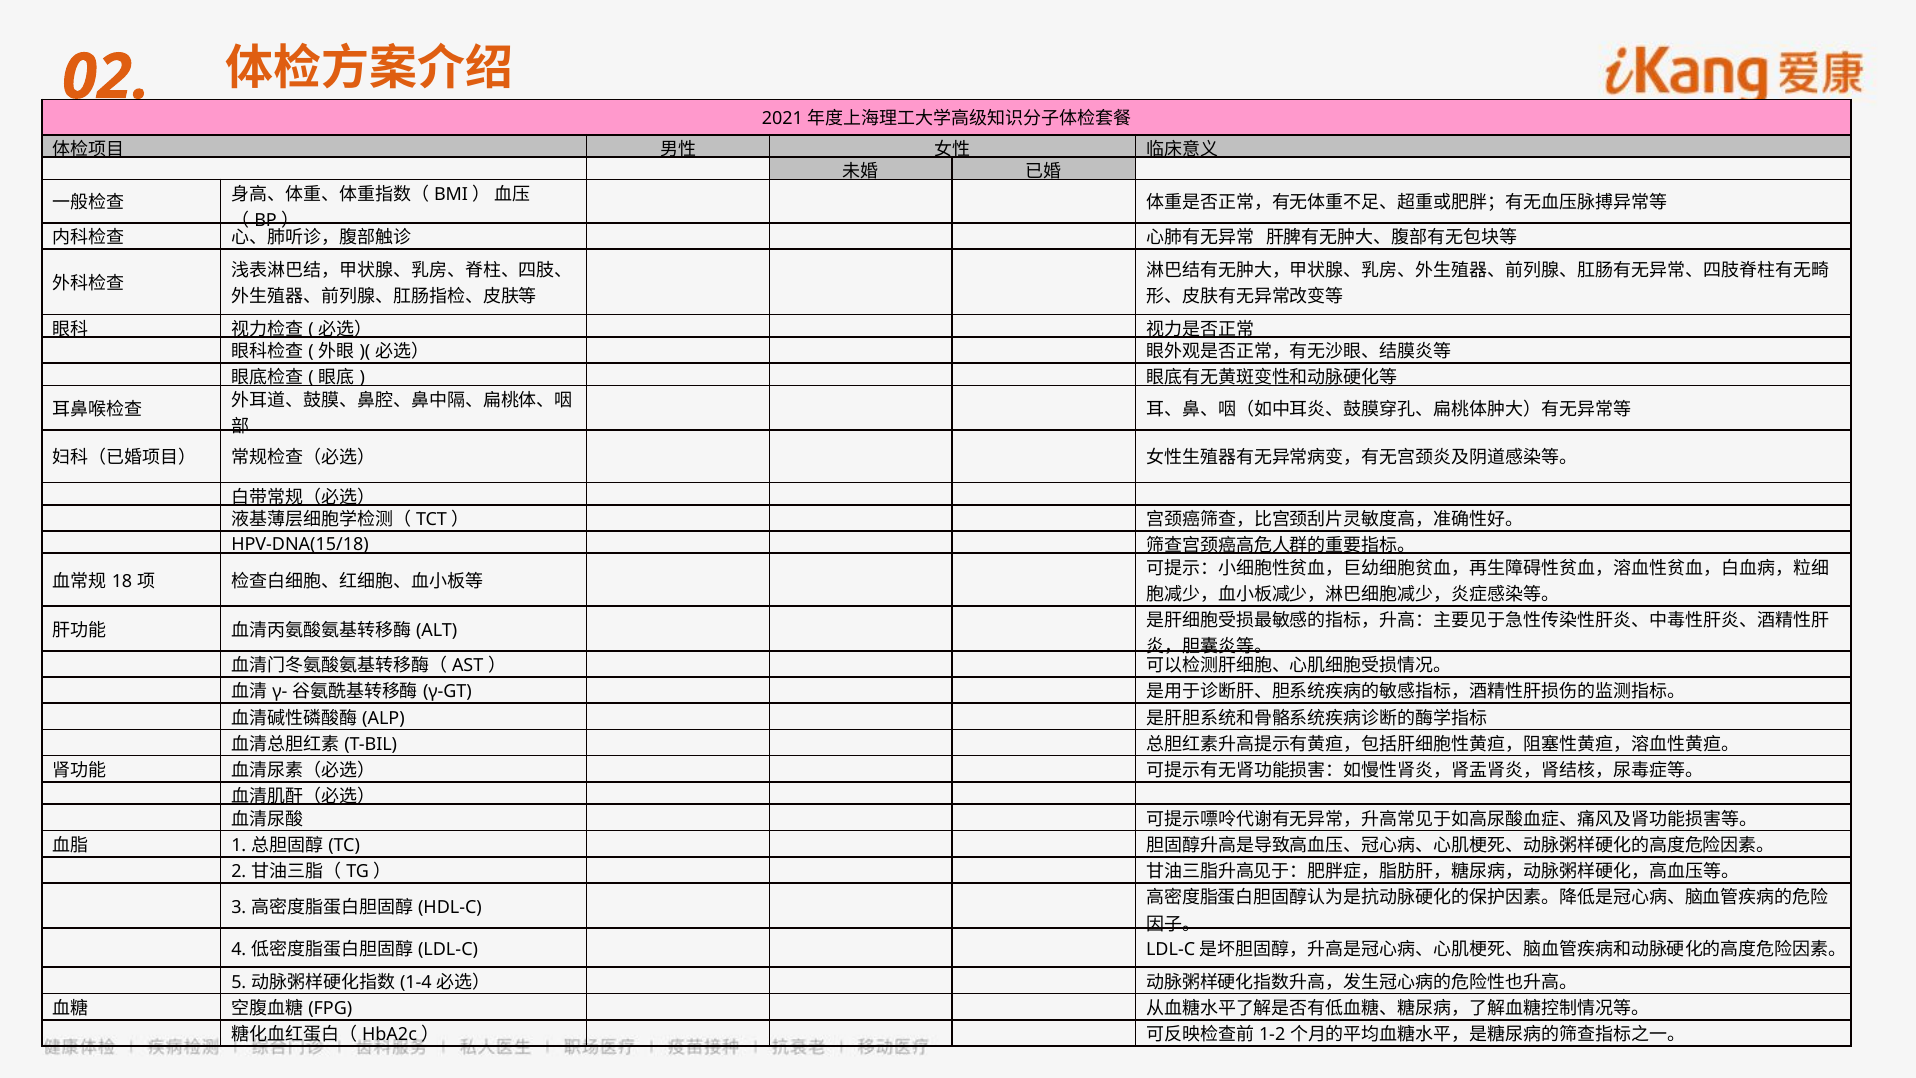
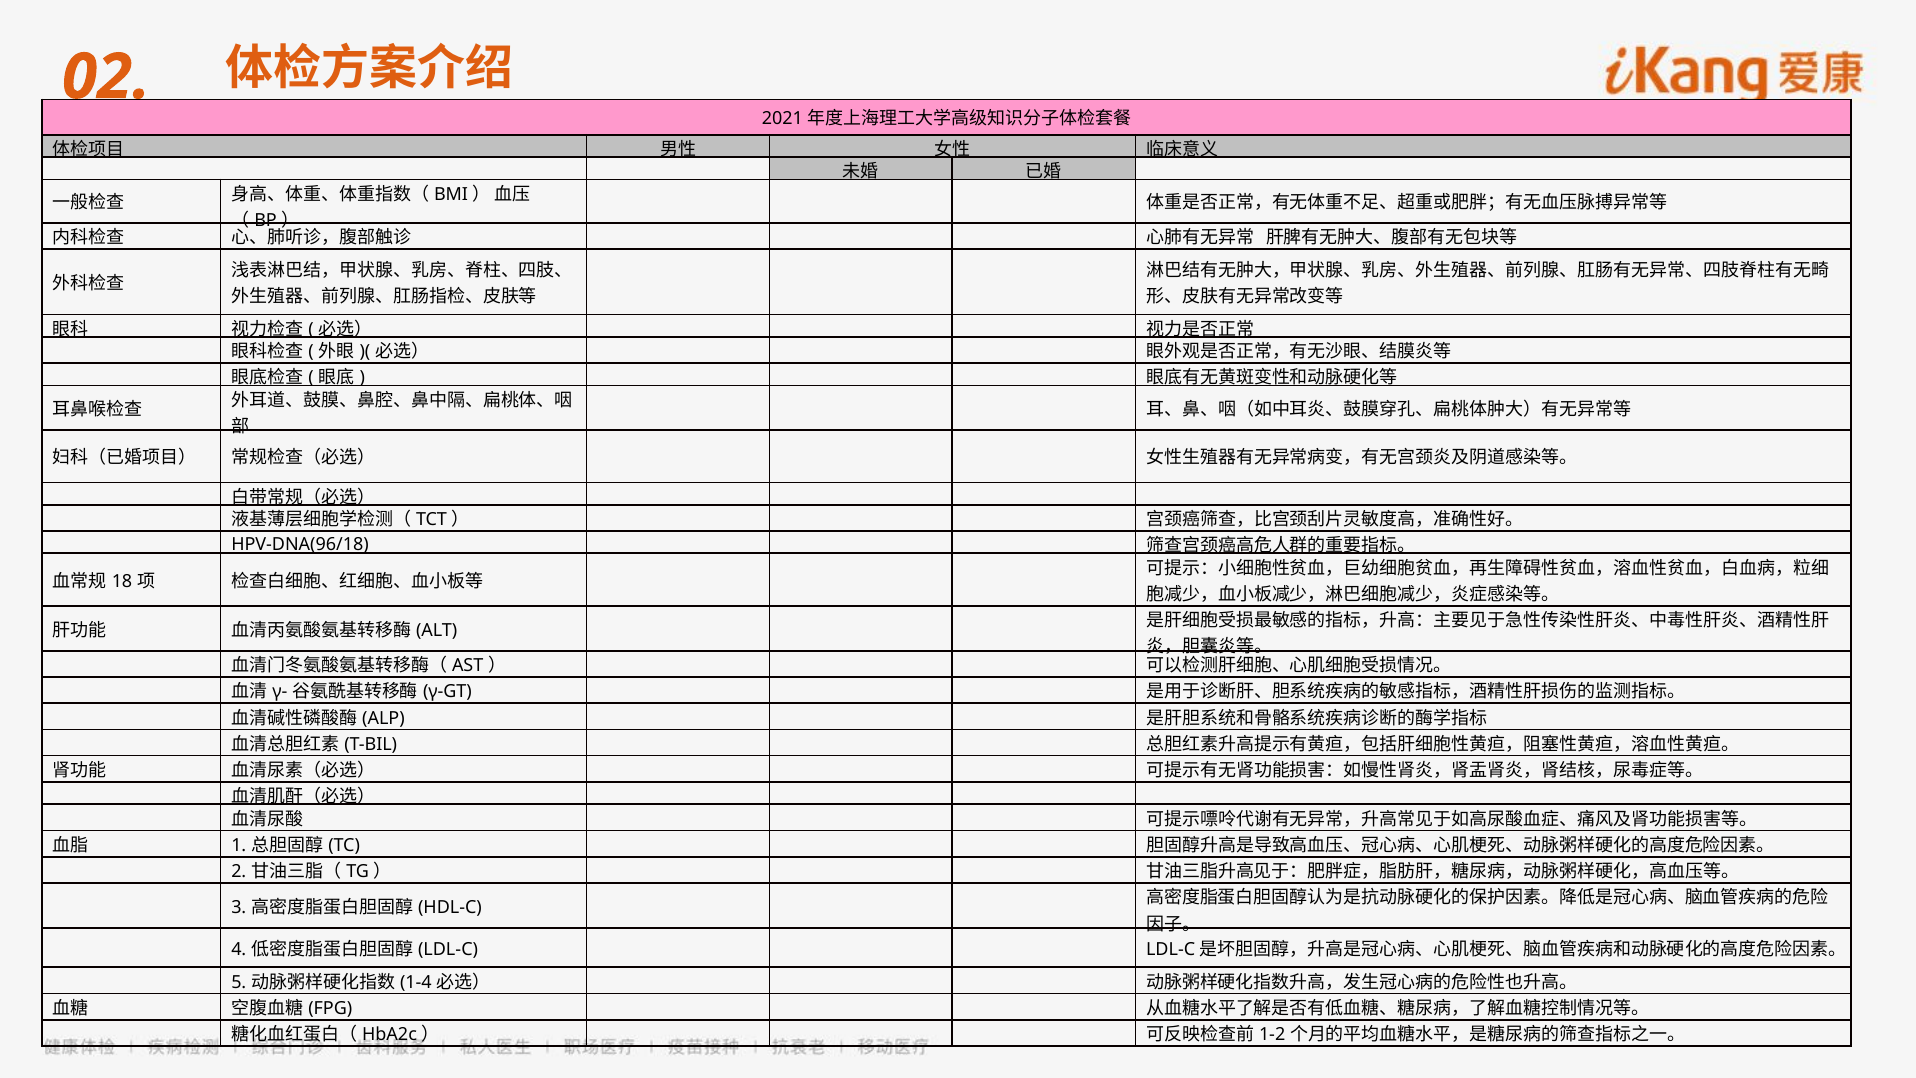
HPV-DNA(15/18: HPV-DNA(15/18 -> HPV-DNA(96/18 (300, 544)
